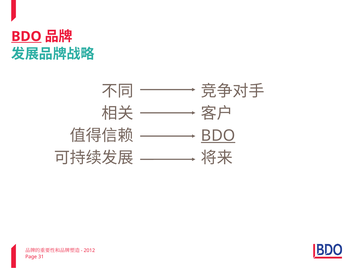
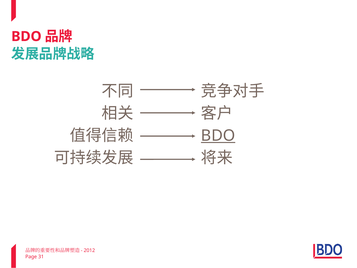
BDO underline: present -> none (26, 36)
